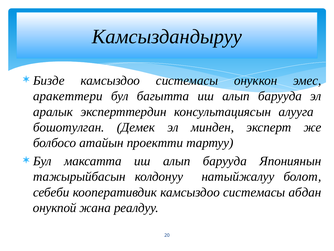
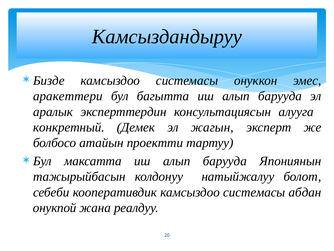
бошотулган: бошотулган -> конкретный (69, 127)
минден: минден -> жагын (212, 127)
